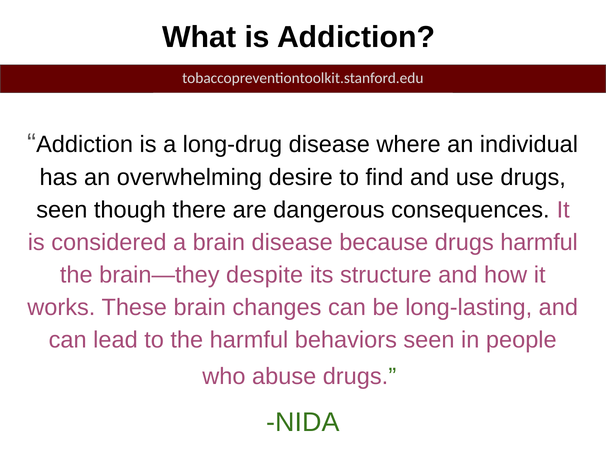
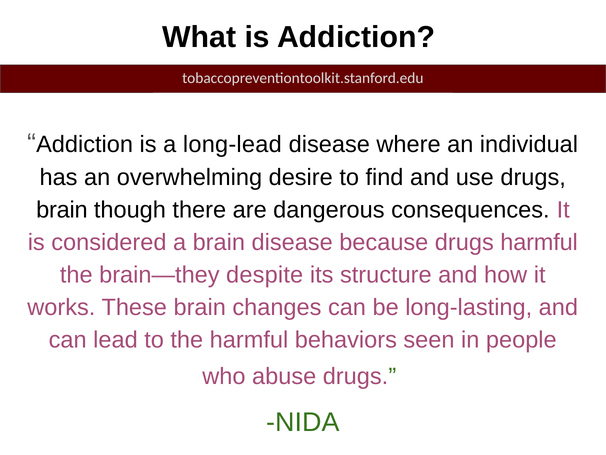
long-drug: long-drug -> long-lead (232, 144)
seen: seen -> brain (62, 210)
